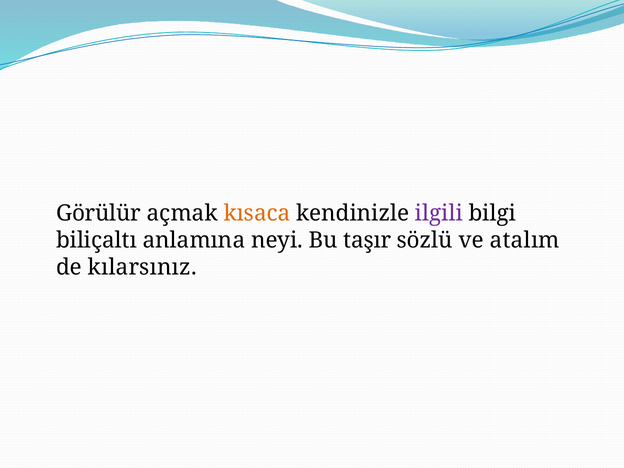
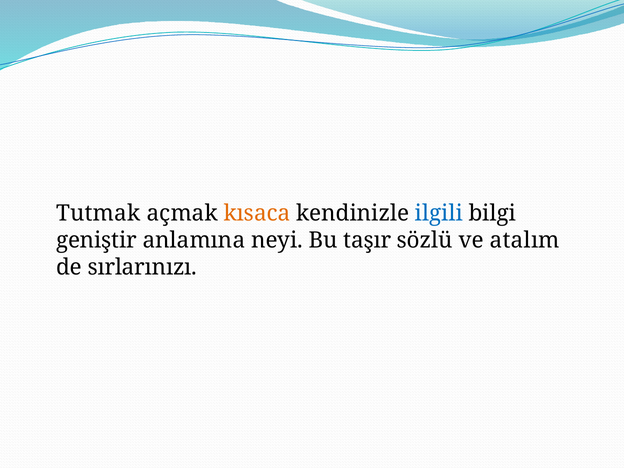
Görülür: Görülür -> Tutmak (98, 213)
ilgili colour: purple -> blue (439, 213)
biliçaltı: biliçaltı -> geniştir (96, 240)
kılarsınız: kılarsınız -> sırlarınızı (142, 267)
